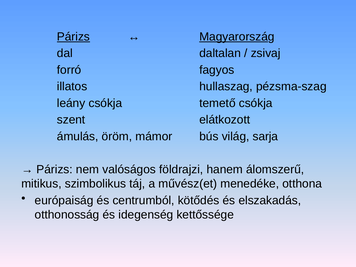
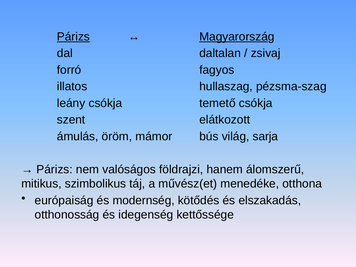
centrumból: centrumból -> modernség (144, 200)
